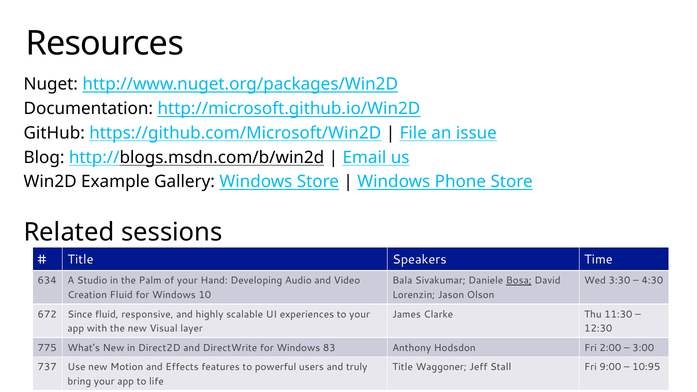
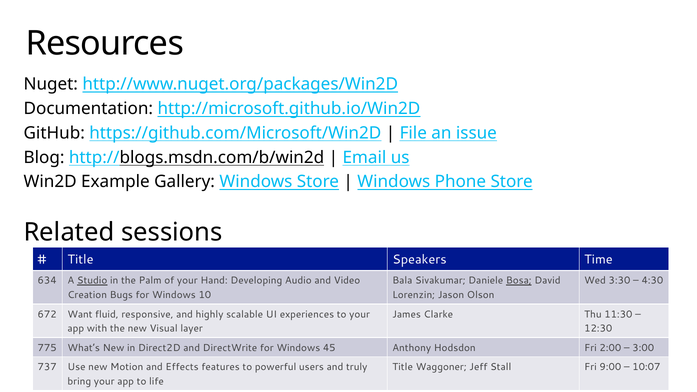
Studio underline: none -> present (92, 281)
Creation Fluid: Fluid -> Bugs (121, 295)
Since: Since -> Want (80, 314)
83: 83 -> 45 (329, 348)
10:95: 10:95 -> 10:07 (646, 367)
